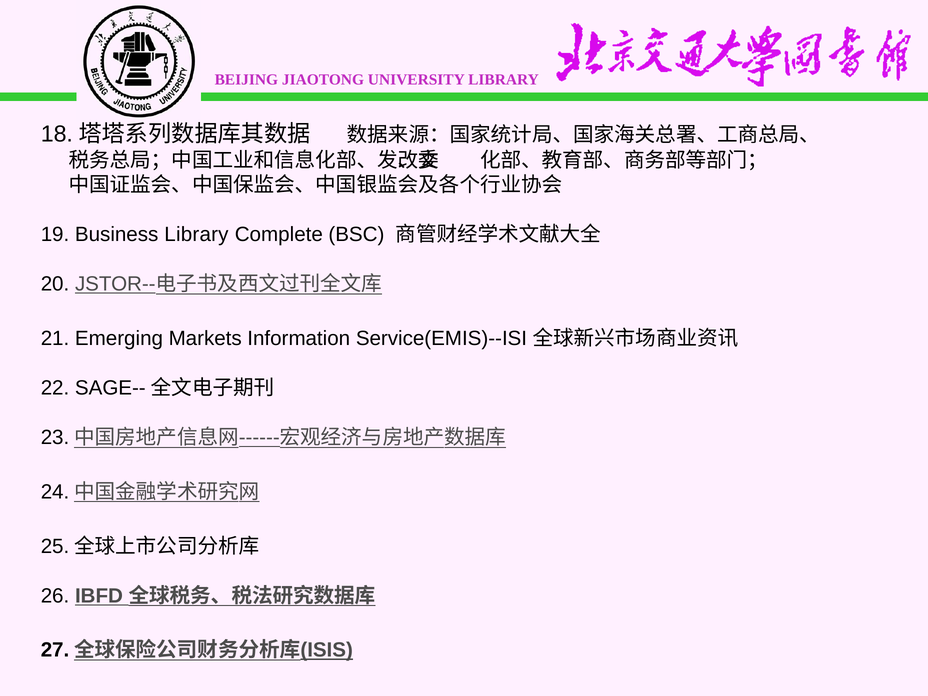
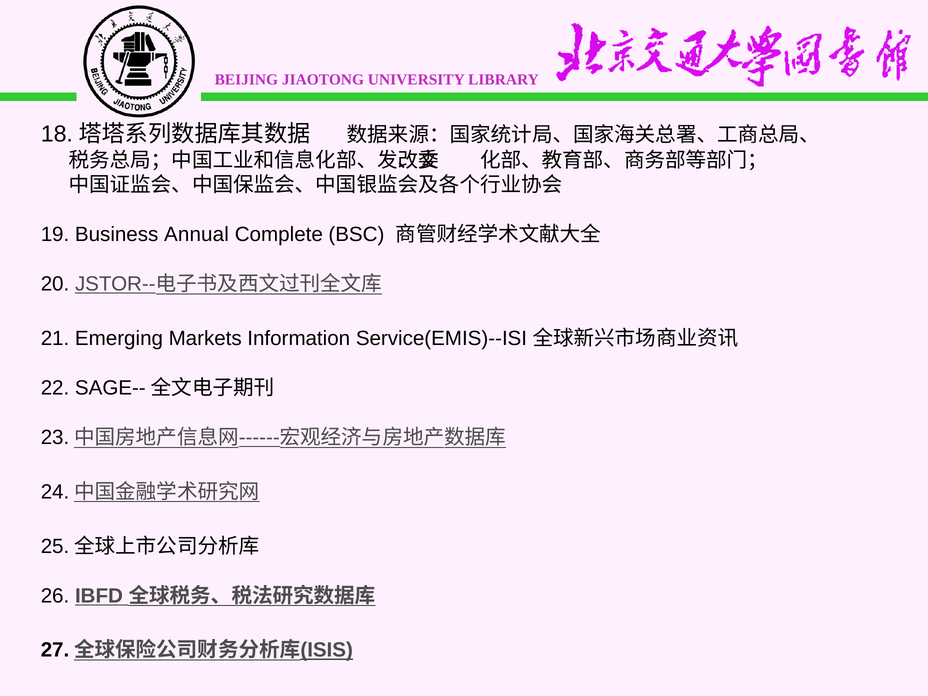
Business Library: Library -> Annual (196, 235)
